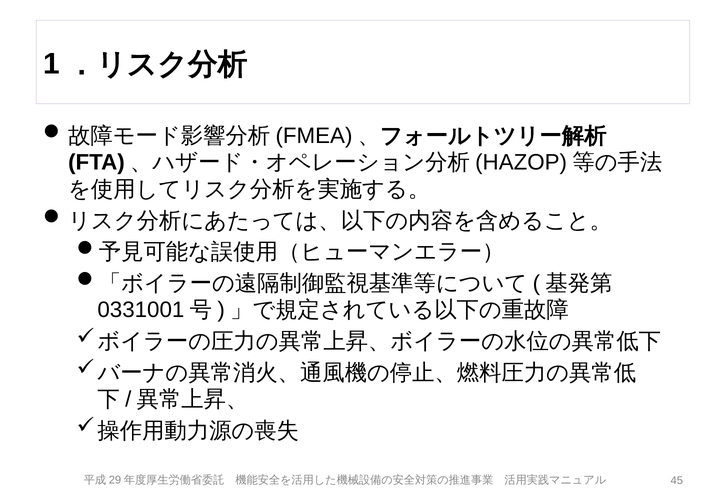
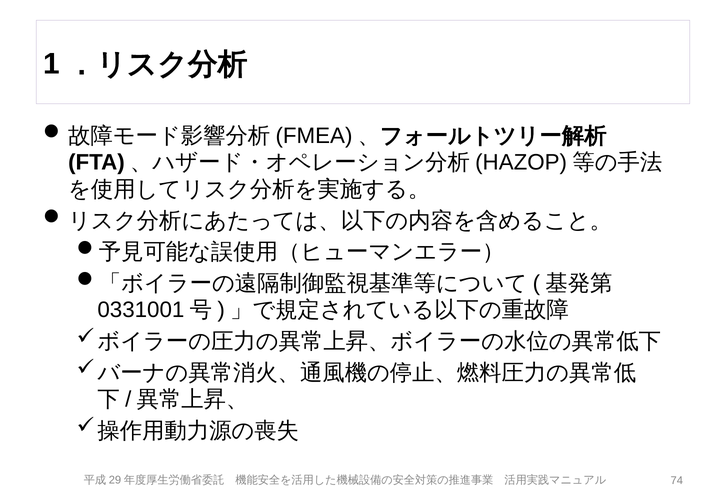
45: 45 -> 74 (677, 480)
